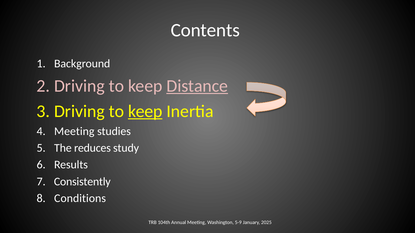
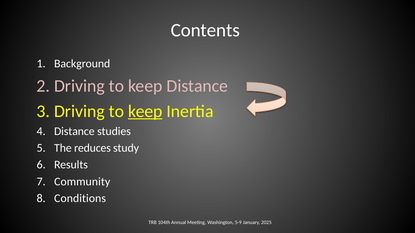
Distance underline: present -> none (197, 86)
Meeting: Meeting -> Distance (74, 131)
Consistently: Consistently -> Community (82, 182)
